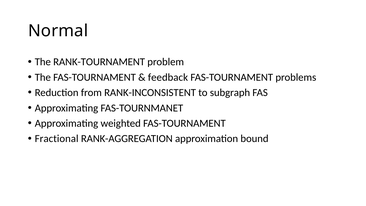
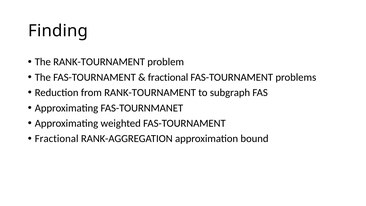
Normal: Normal -> Finding (58, 31)
feedback: feedback -> fractional (168, 77)
from RANK-INCONSISTENT: RANK-INCONSISTENT -> RANK-TOURNAMENT (150, 93)
